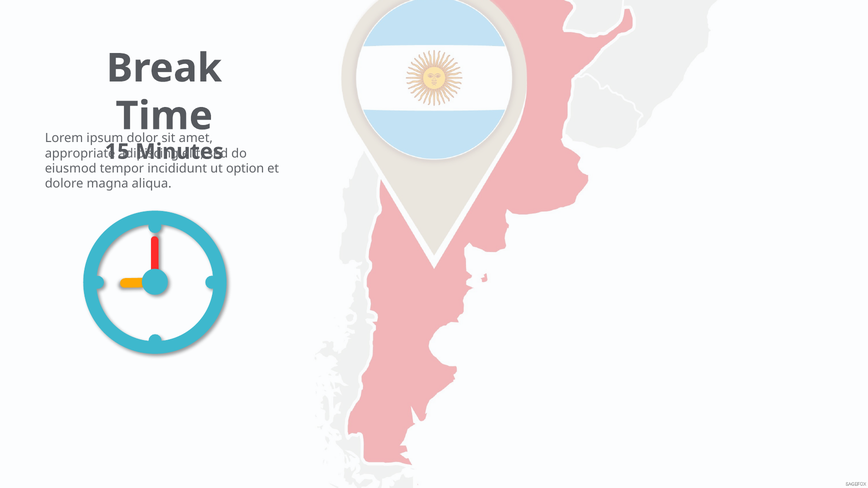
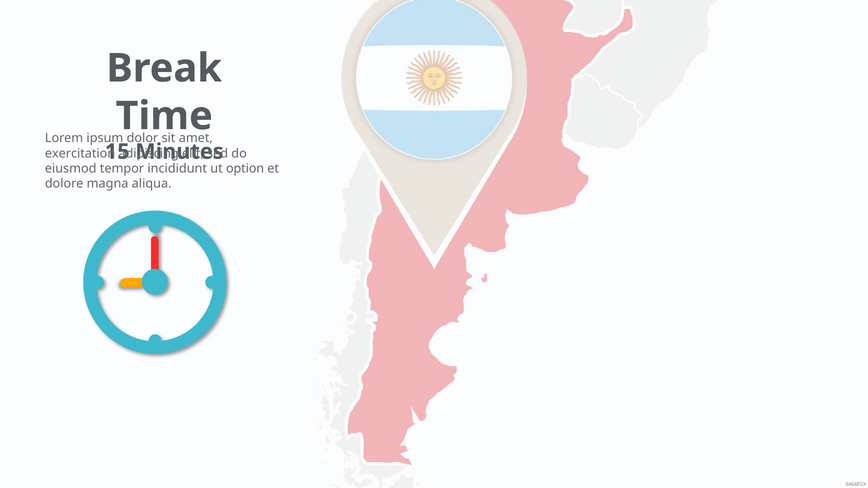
appropriate: appropriate -> exercitation (80, 153)
